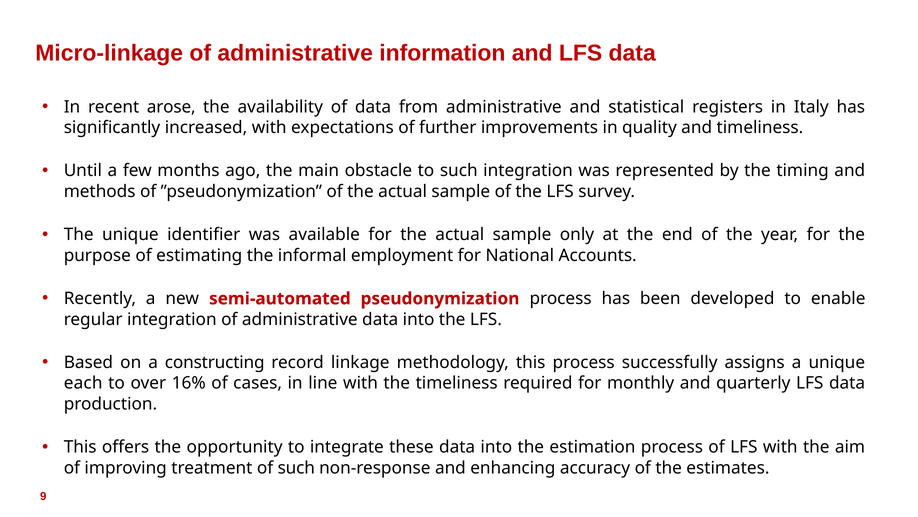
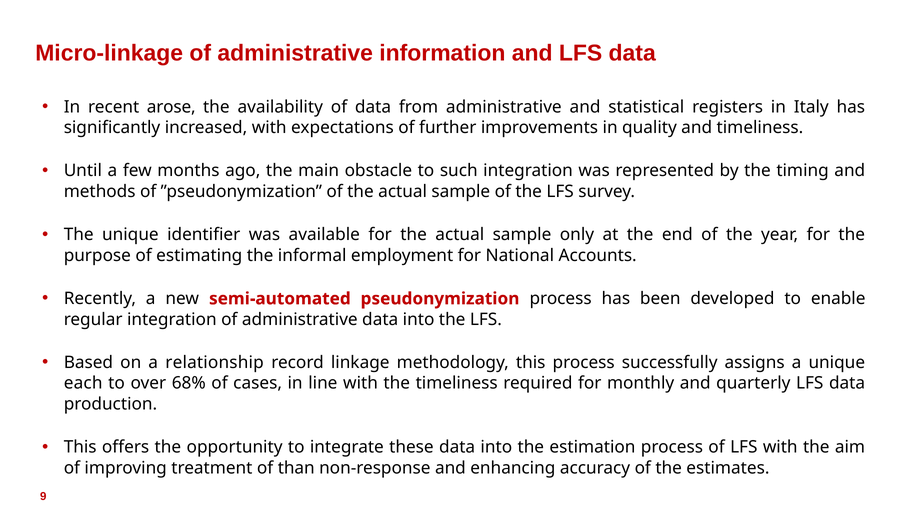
constructing: constructing -> relationship (215, 362)
16%: 16% -> 68% (189, 383)
of such: such -> than (296, 467)
